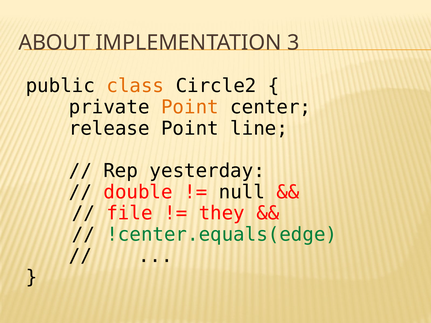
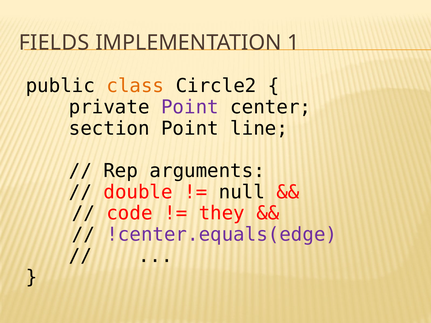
ABOUT: ABOUT -> FIELDS (54, 43)
3: 3 -> 1 (293, 43)
Point colour: orange -> purple (190, 107)
release: release -> section (109, 128)
yesterday: yesterday -> arguments (207, 171)
file: file -> code (130, 214)
!center.equals(edge colour: green -> purple (222, 235)
